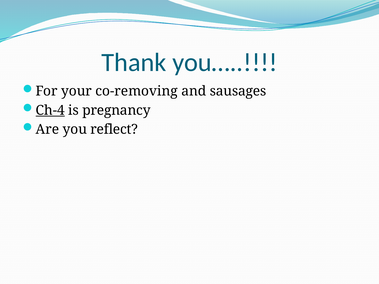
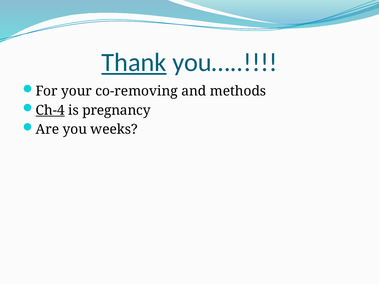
Thank underline: none -> present (134, 63)
sausages: sausages -> methods (238, 91)
reflect: reflect -> weeks (114, 130)
